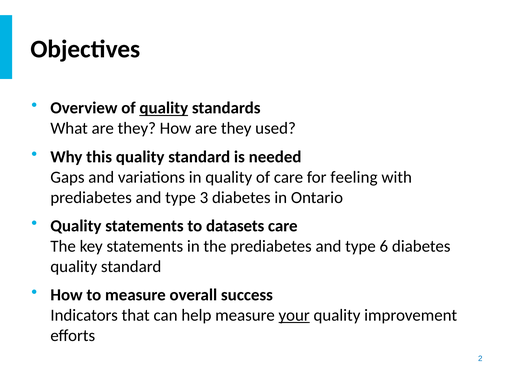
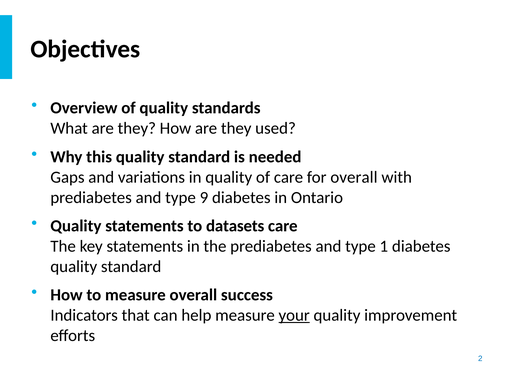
quality underline: present -> none (164, 108)
for feeling: feeling -> overall (354, 177)
3: 3 -> 9 (204, 198)
6: 6 -> 1 (384, 246)
